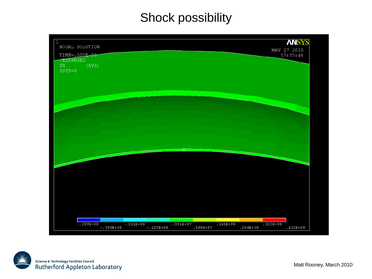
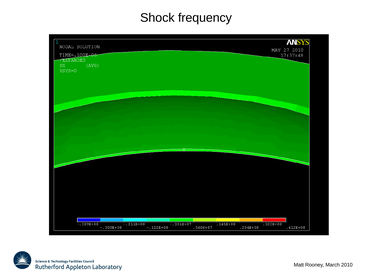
possibility: possibility -> frequency (205, 18)
